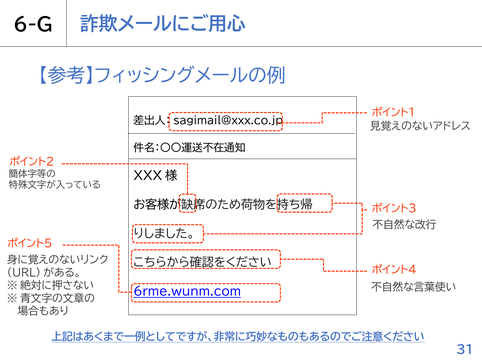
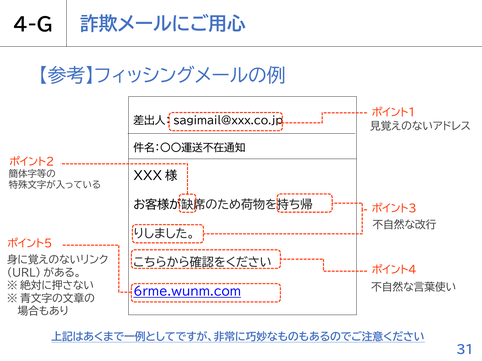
6-G: 6-G -> 4-G (33, 25)
